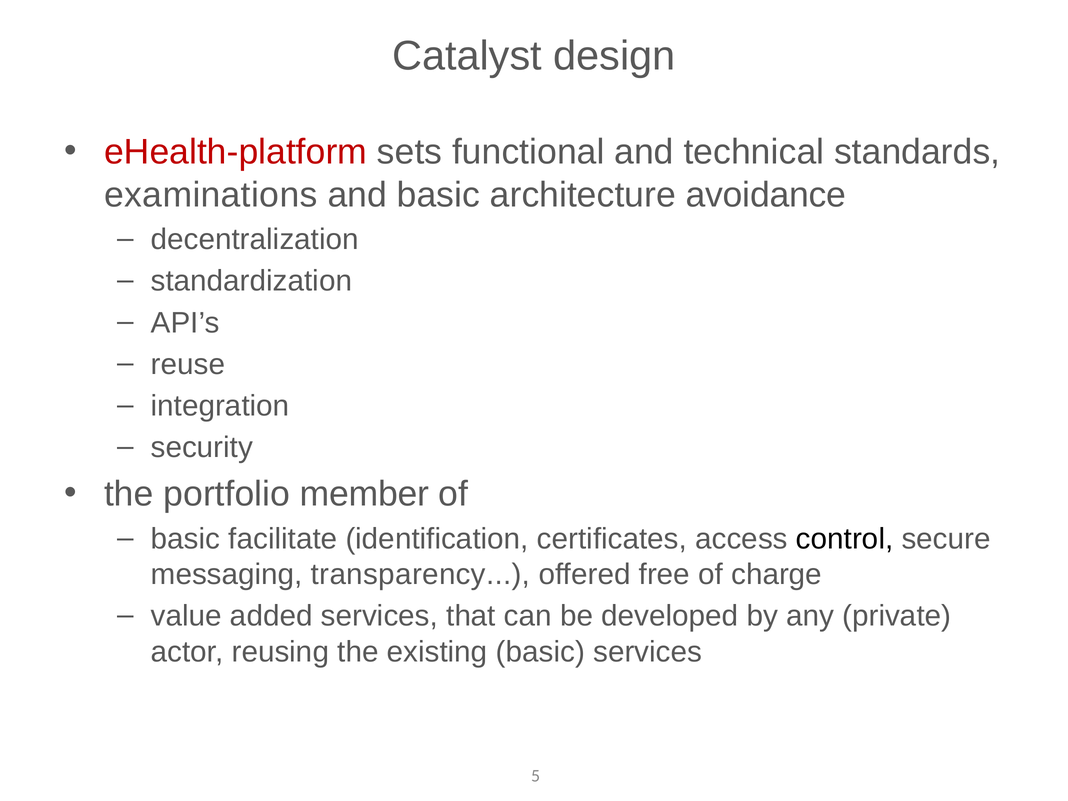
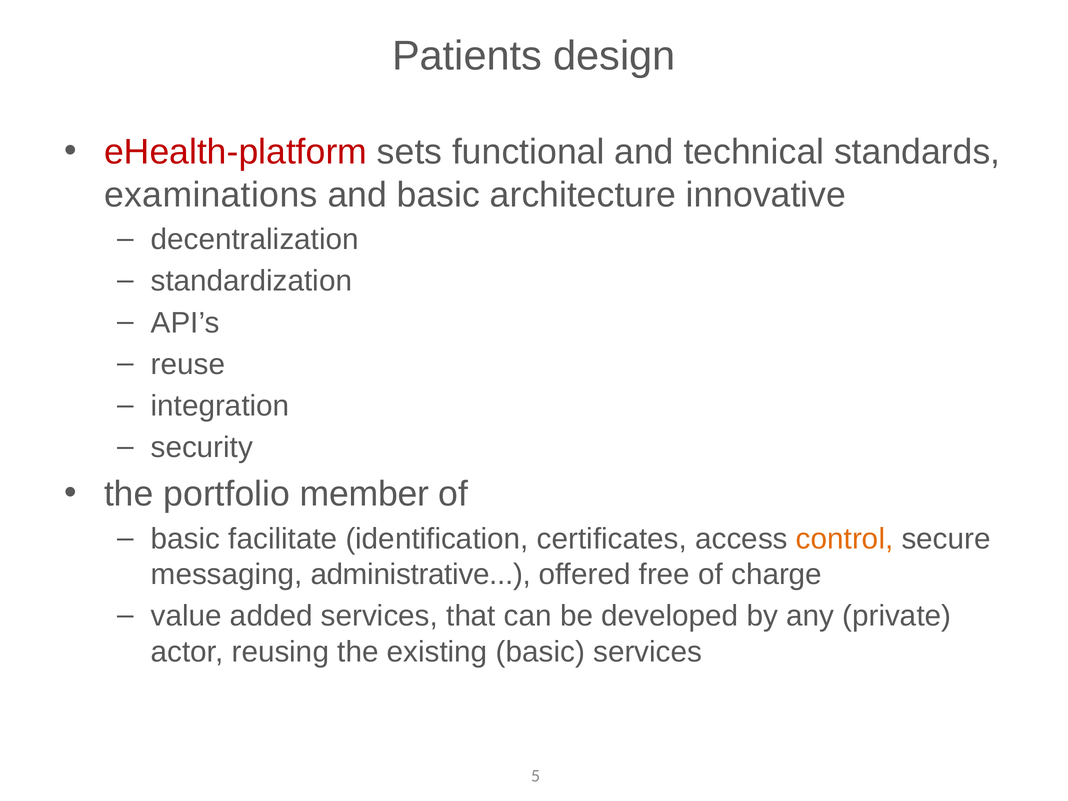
Catalyst: Catalyst -> Patients (467, 56)
avoidance: avoidance -> innovative (766, 195)
control colour: black -> orange (845, 539)
transparency: transparency -> administrative (421, 575)
